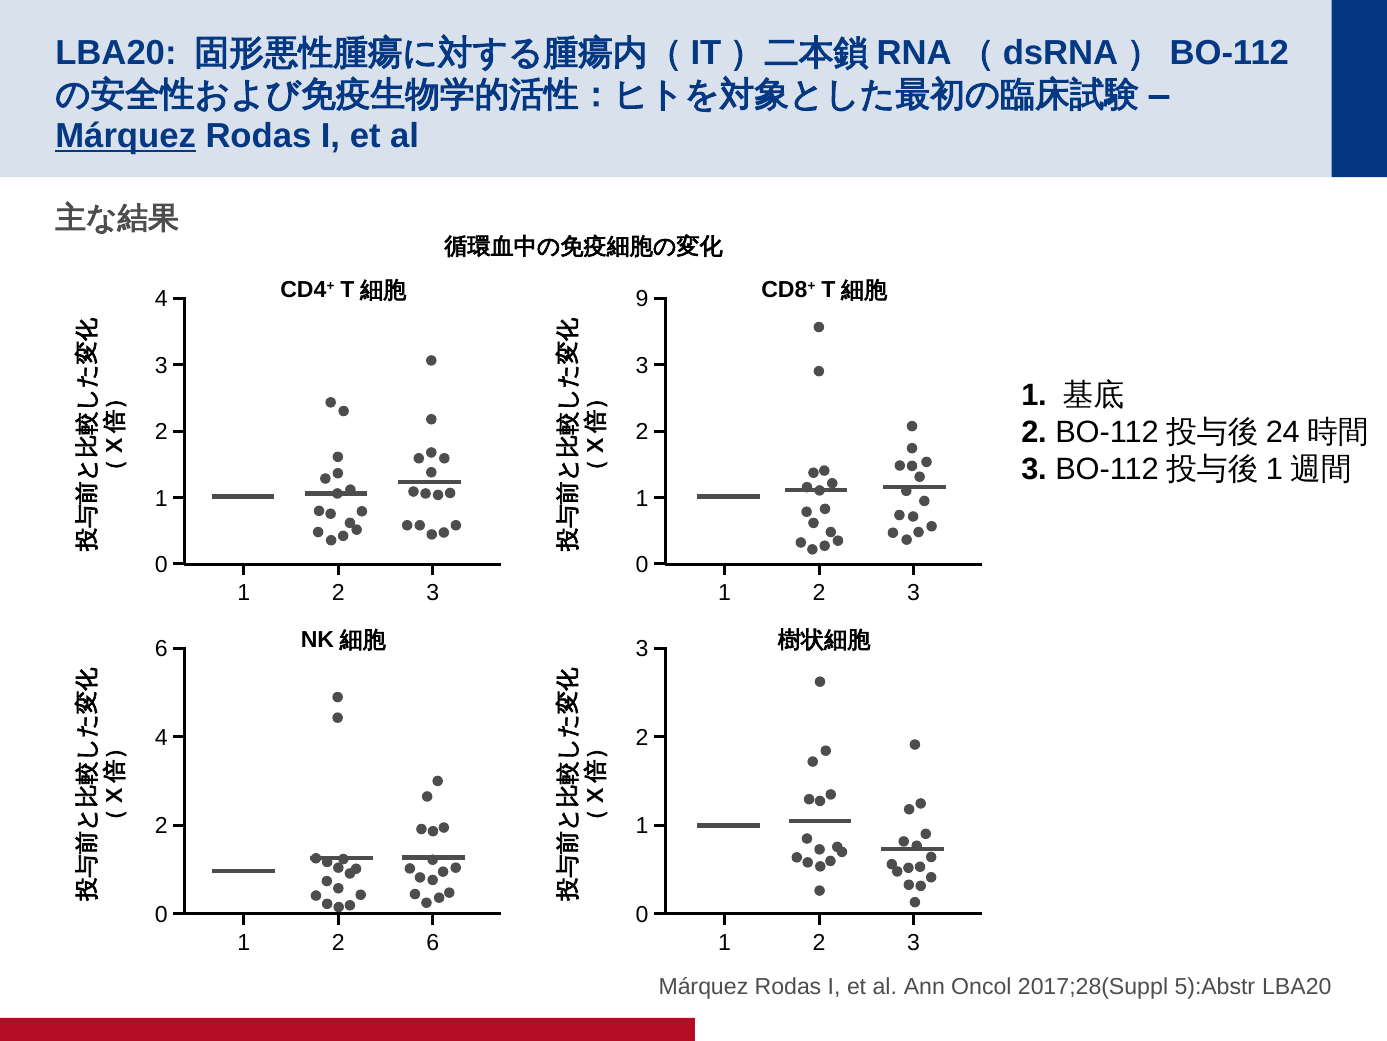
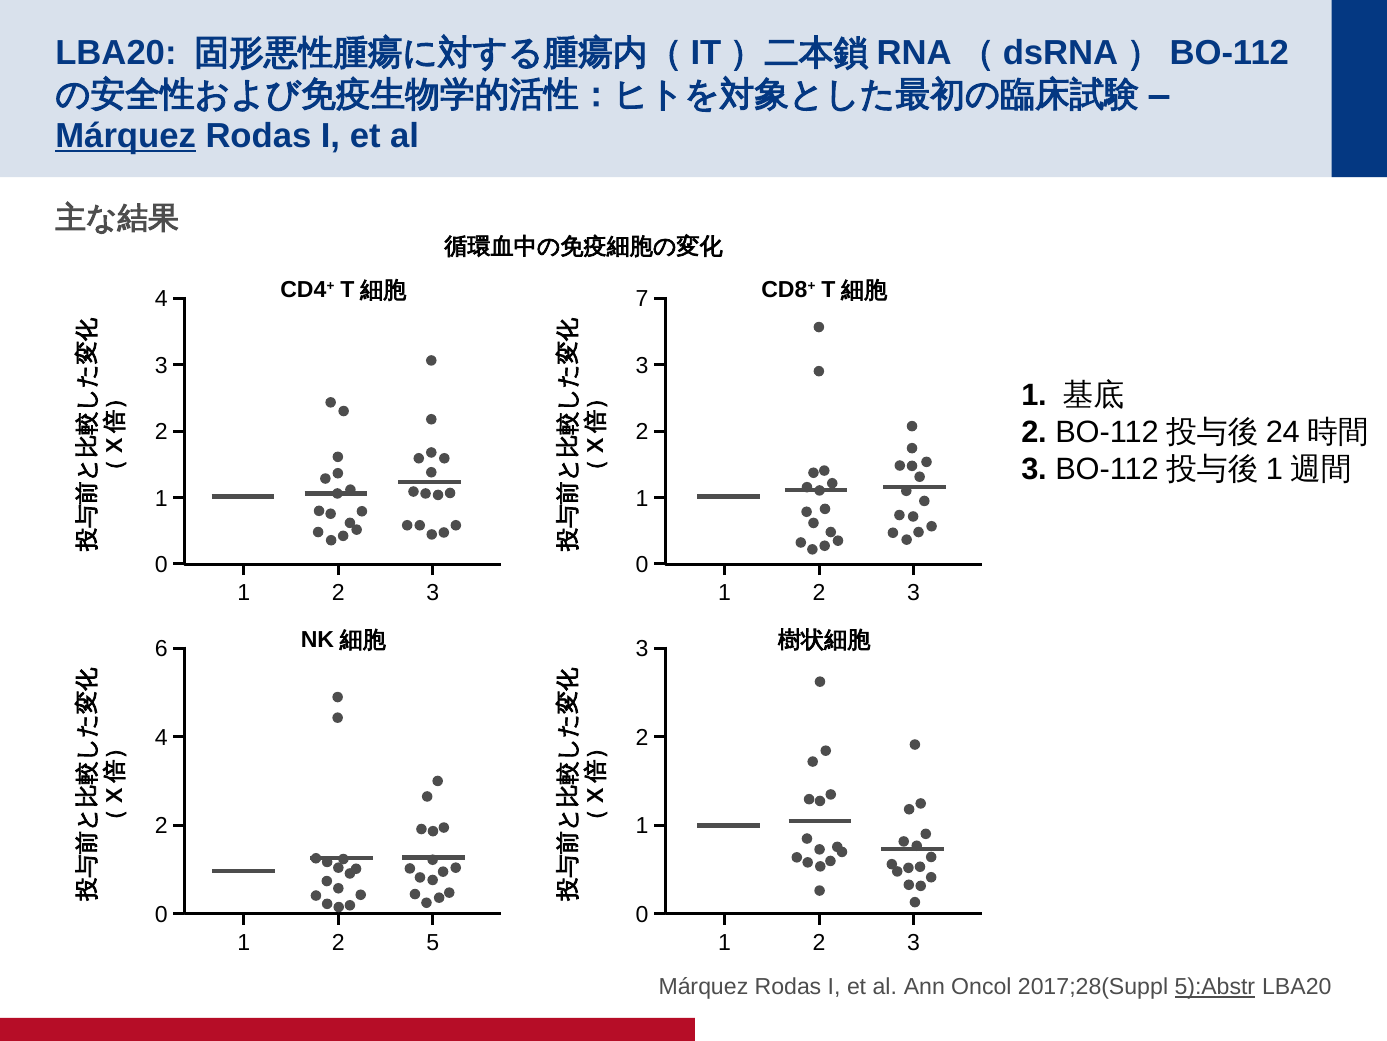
9: 9 -> 7 (642, 299)
2 6: 6 -> 5 (433, 942)
5):Abstr underline: none -> present (1215, 986)
